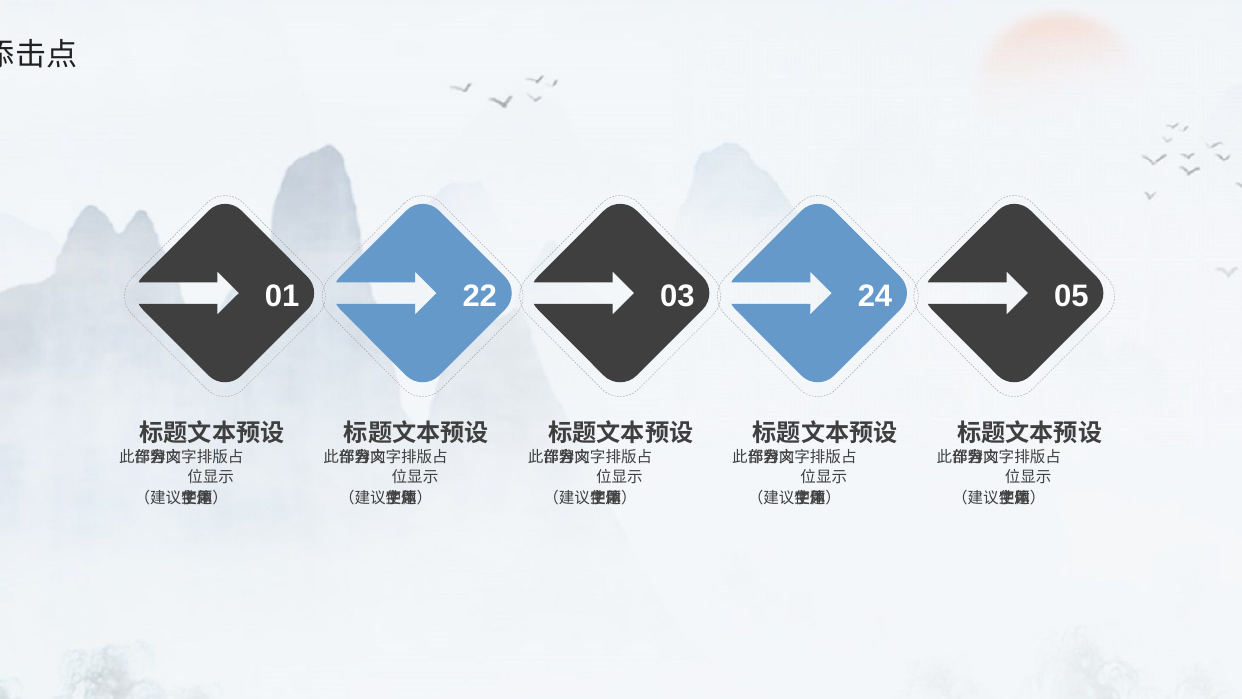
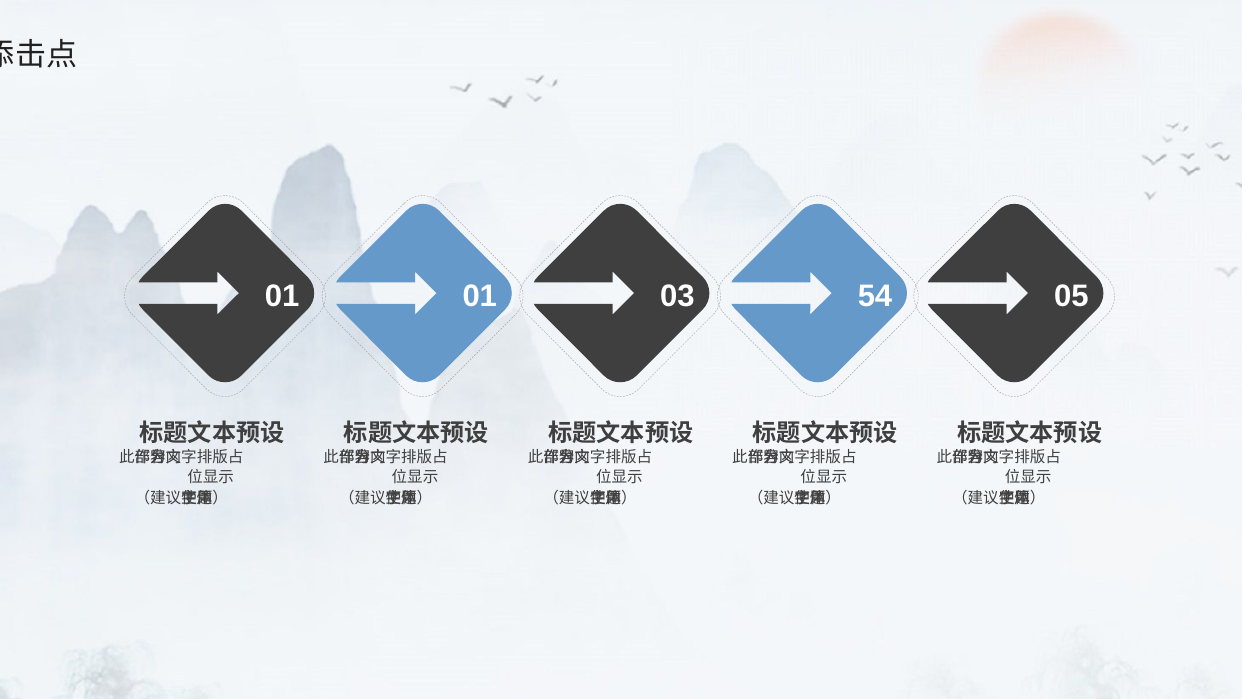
01 22: 22 -> 01 (480, 296)
24: 24 -> 54 (875, 296)
